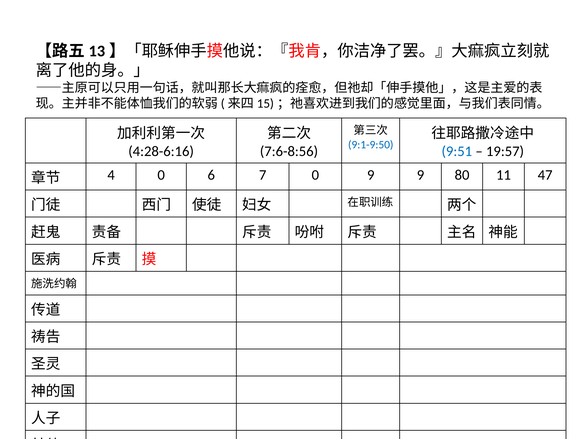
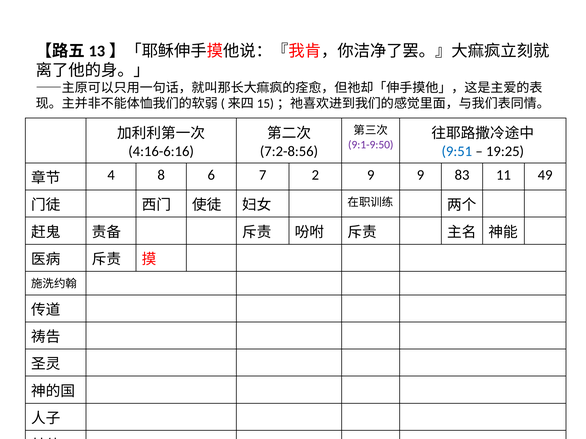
9:1-9:50 colour: blue -> purple (371, 145)
4:28-6:16: 4:28-6:16 -> 4:16-6:16 (161, 151)
7:6-8:56: 7:6-8:56 -> 7:2-8:56 (289, 151)
19:57: 19:57 -> 19:25 (505, 151)
4 0: 0 -> 8 (161, 175)
7 0: 0 -> 2 (315, 175)
80: 80 -> 83 (462, 175)
47: 47 -> 49 (545, 175)
